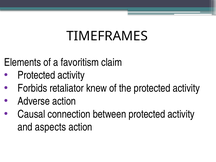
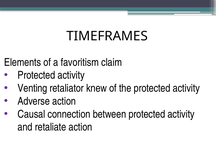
Forbids: Forbids -> Venting (32, 88)
aspects: aspects -> retaliate (51, 127)
